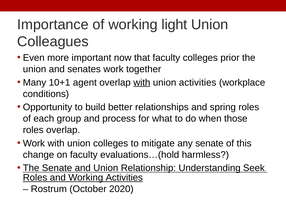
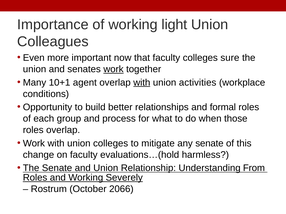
prior: prior -> sure (230, 58)
work underline: none -> present (113, 69)
spring: spring -> formal (223, 107)
Seek: Seek -> From (254, 168)
Working Activities: Activities -> Severely (124, 178)
2020: 2020 -> 2066 (121, 189)
